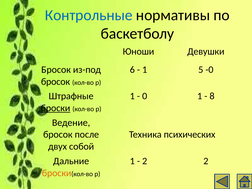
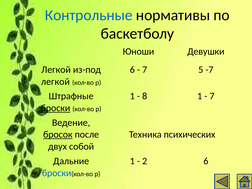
Бросок: Бросок -> Легкой (56, 70)
1: 1 -> 7 (145, 70)
-0: -0 -> -7 (209, 70)
бросок: бросок -> легкой (55, 82)
0: 0 -> 8 (145, 96)
8: 8 -> 7 (212, 96)
бросок underline: none -> present (58, 135)
2 2: 2 -> 6 (206, 161)
броски colour: orange -> blue (57, 173)
